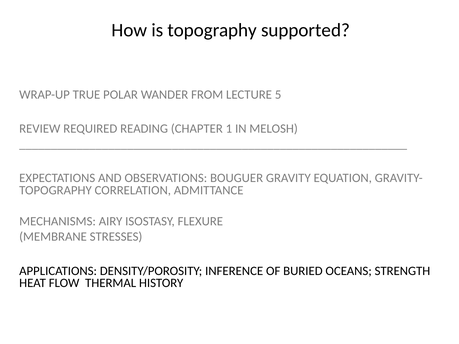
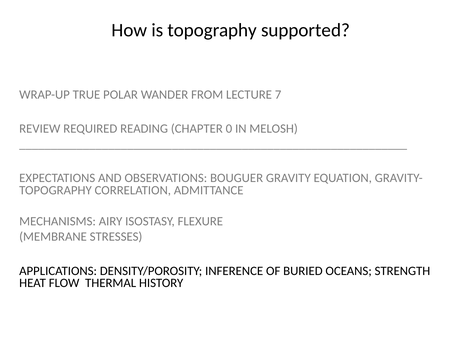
5: 5 -> 7 (278, 95)
1: 1 -> 0 (229, 129)
